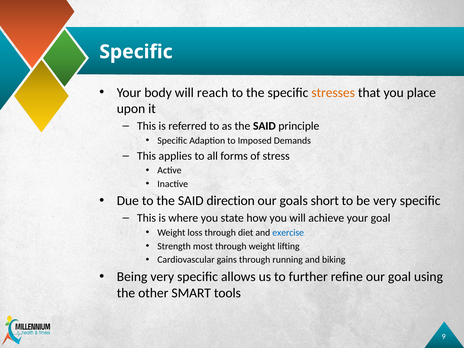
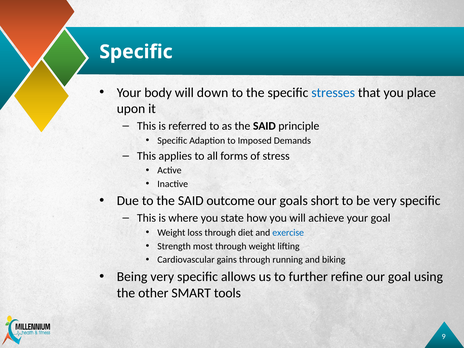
reach: reach -> down (213, 93)
stresses colour: orange -> blue (333, 93)
direction: direction -> outcome (231, 201)
